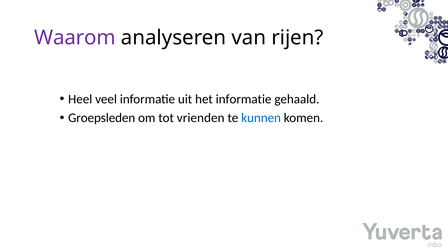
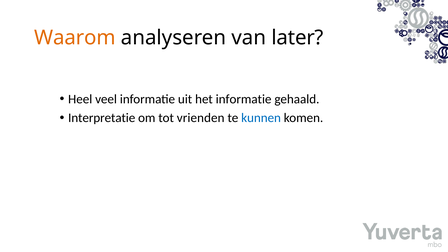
Waarom colour: purple -> orange (75, 38)
rijen: rijen -> later (297, 38)
Groepsleden: Groepsleden -> Interpretatie (102, 118)
